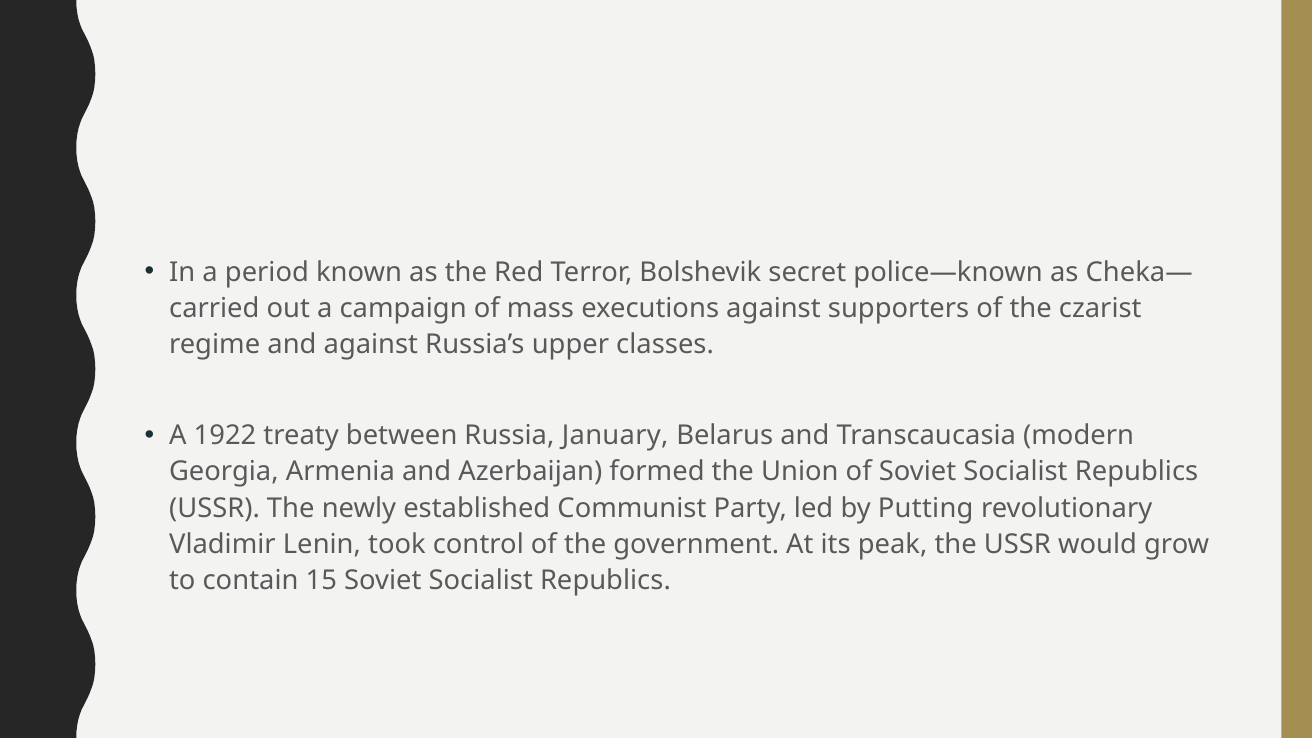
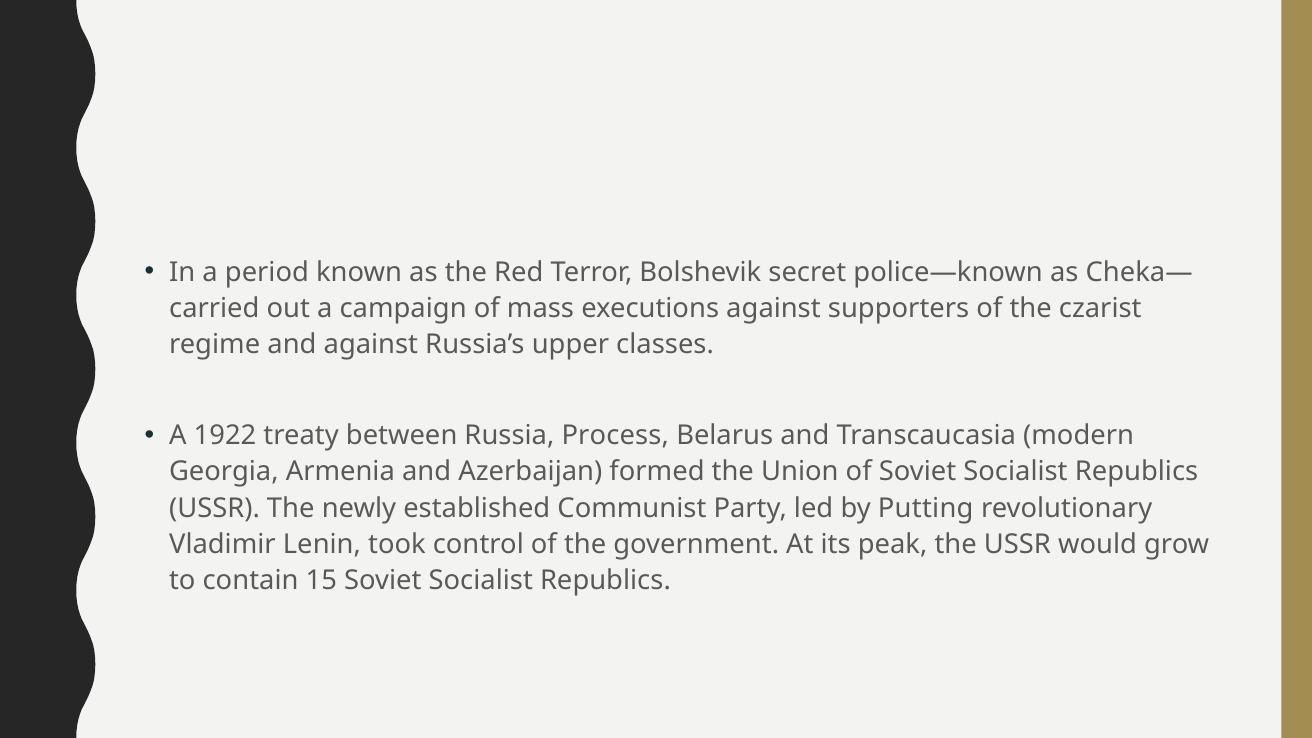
January: January -> Process (615, 436)
